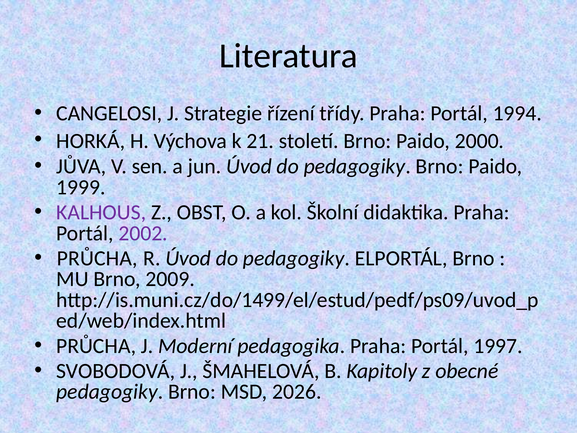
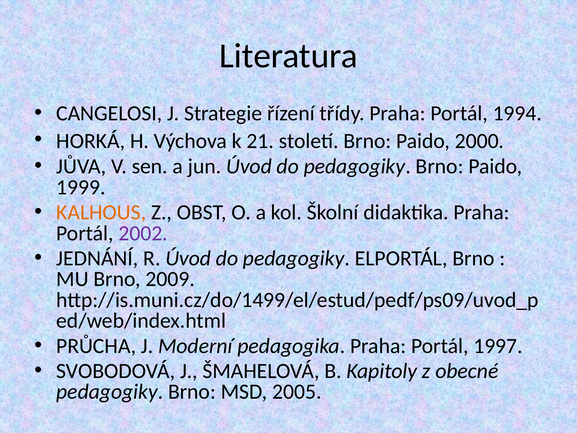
KALHOUS colour: purple -> orange (101, 212)
PRŮCHA: PRŮCHA -> JEDNÁNÍ (97, 258)
2026: 2026 -> 2005 (297, 392)
